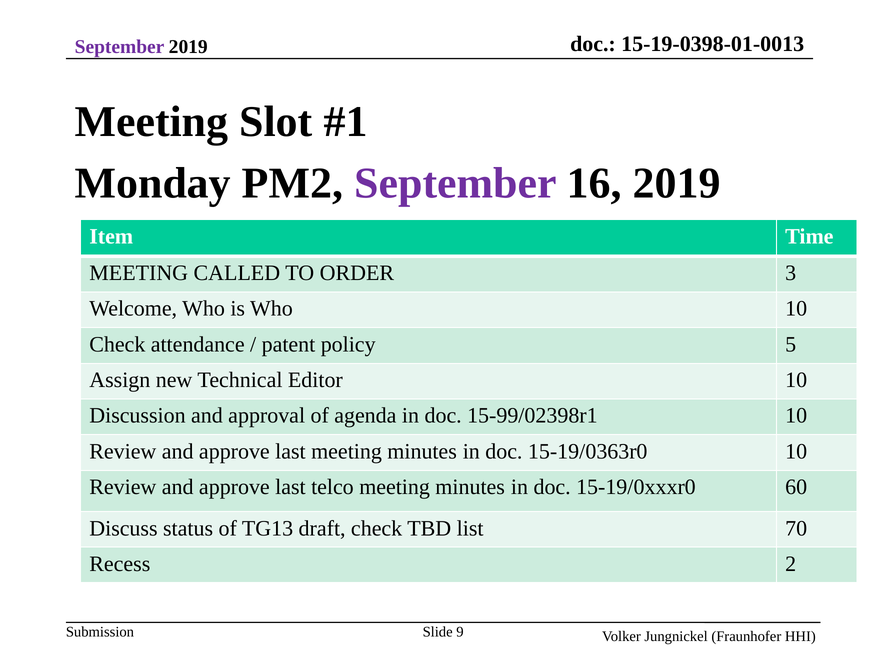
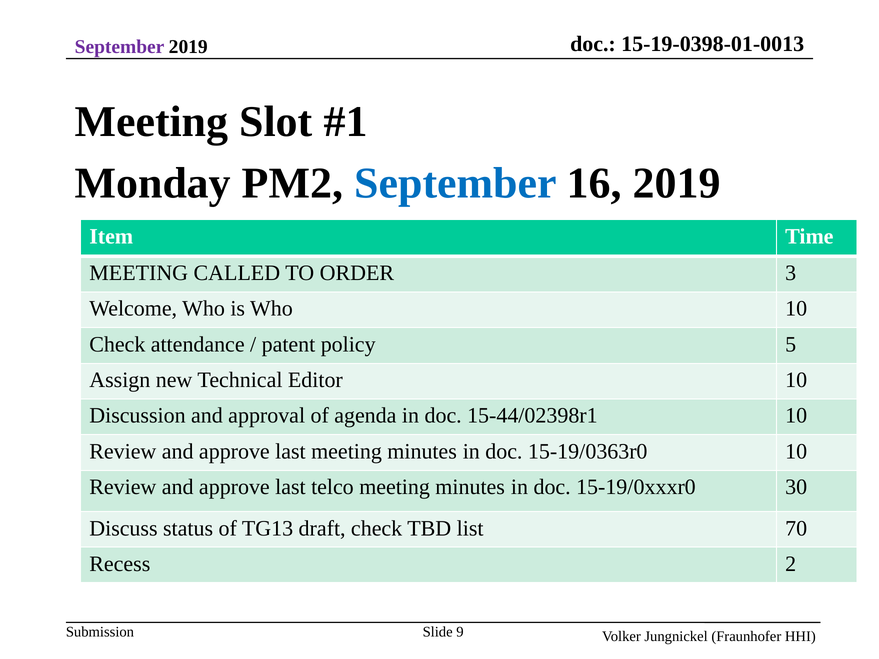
September colour: purple -> blue (455, 183)
15-99/02398r1: 15-99/02398r1 -> 15-44/02398r1 (532, 416)
60: 60 -> 30 (796, 487)
